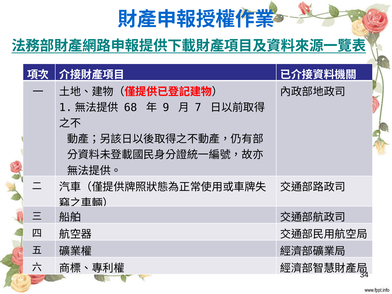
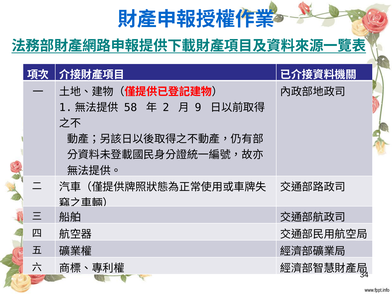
68: 68 -> 58 (131, 107)
9: 9 -> 2 (166, 107)
7: 7 -> 9 (198, 107)
